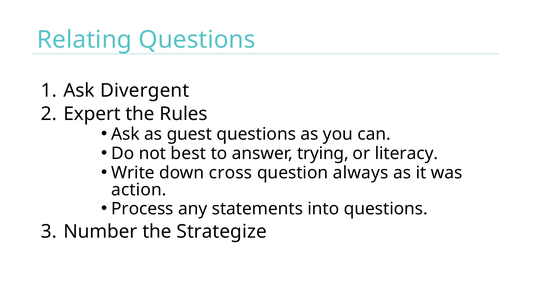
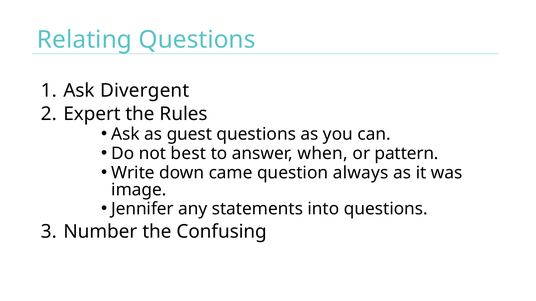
trying: trying -> when (323, 154)
literacy: literacy -> pattern (407, 154)
cross: cross -> came (231, 173)
action: action -> image (139, 190)
Process: Process -> Jennifer (142, 209)
Strategize: Strategize -> Confusing (222, 232)
